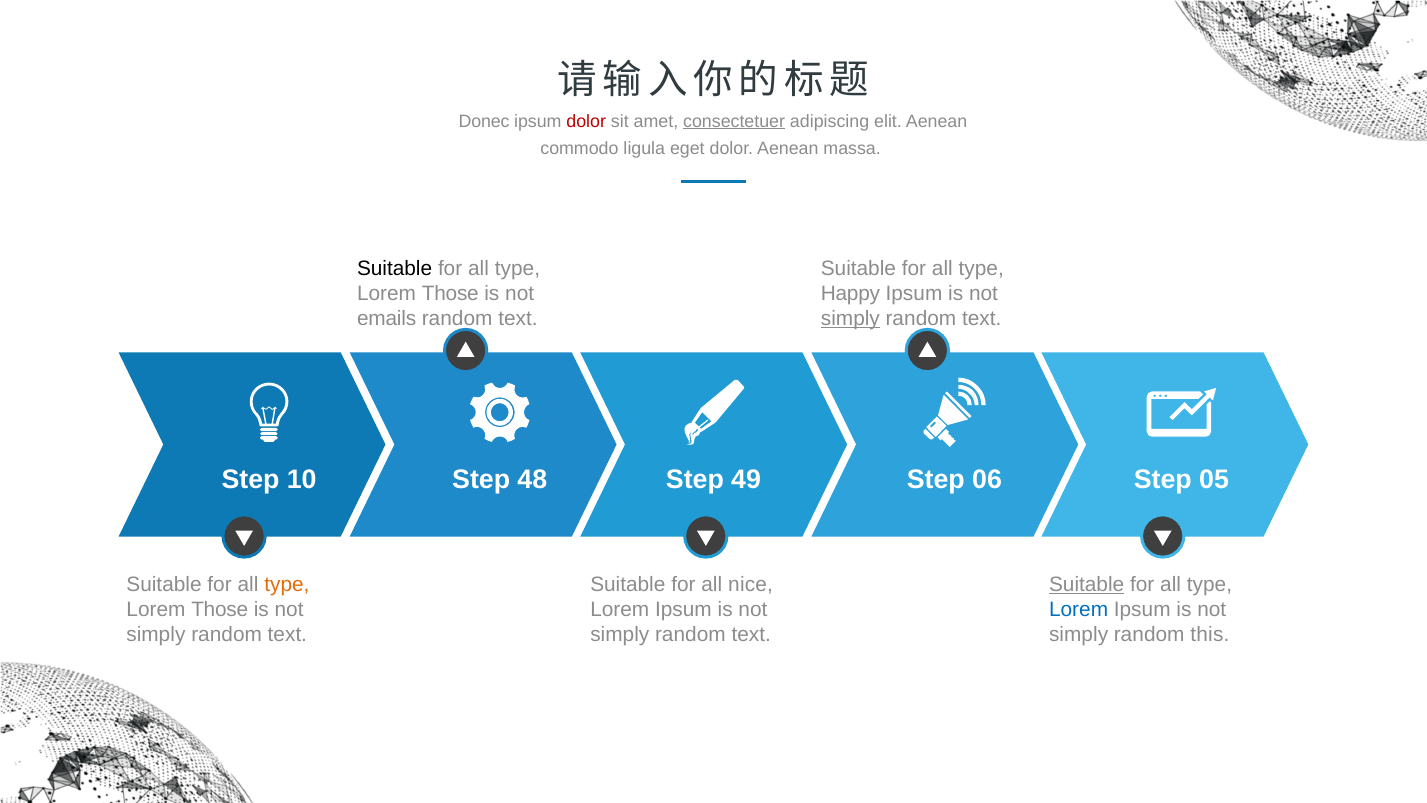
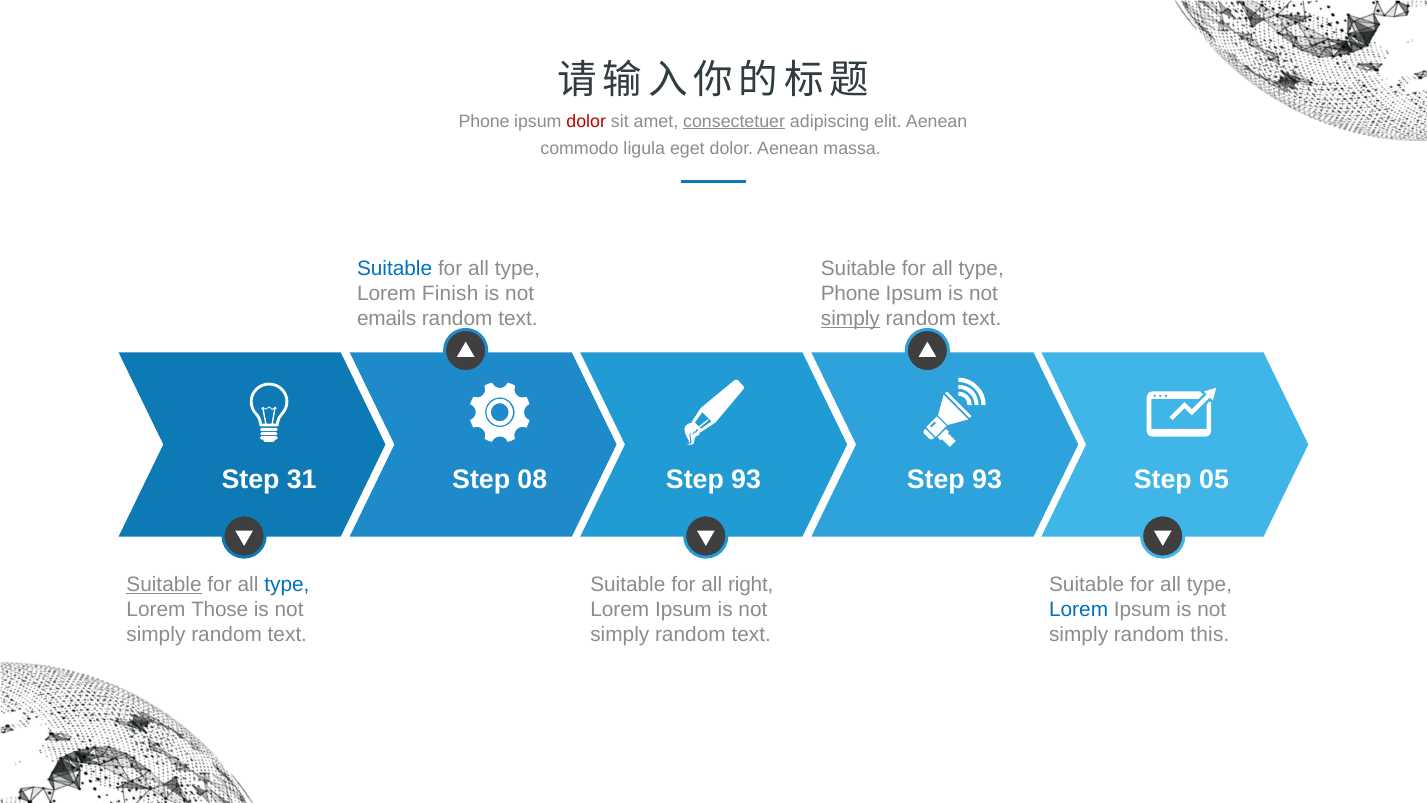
Donec: Donec -> Phone (484, 121)
Suitable colour: black -> blue (395, 268)
Those: Those -> Finish (450, 293)
Happy: Happy -> Phone (850, 293)
10: 10 -> 31 (302, 479)
48: 48 -> 08 (532, 479)
49: 49 -> 93 (746, 479)
06: 06 -> 93 (987, 479)
Suitable underline: none -> present (164, 585)
type colour: orange -> blue (287, 585)
nice: nice -> right (751, 585)
Suitable underline: present -> none (1087, 585)
